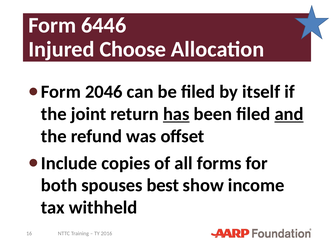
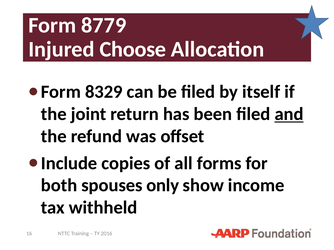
6446: 6446 -> 8779 (104, 25)
2046: 2046 -> 8329 (104, 92)
has underline: present -> none (176, 114)
best: best -> only (163, 186)
